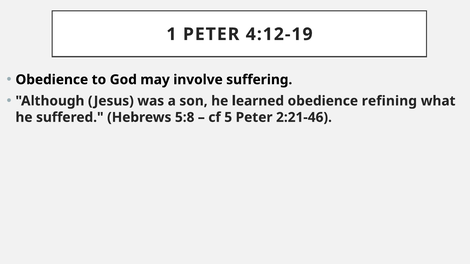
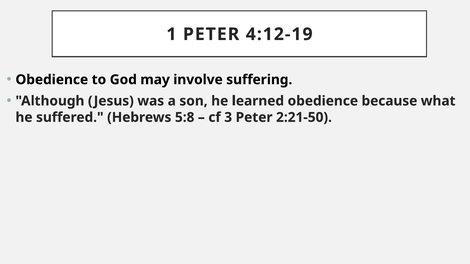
refining: refining -> because (389, 101)
5: 5 -> 3 (228, 118)
2:21-46: 2:21-46 -> 2:21-50 (304, 118)
